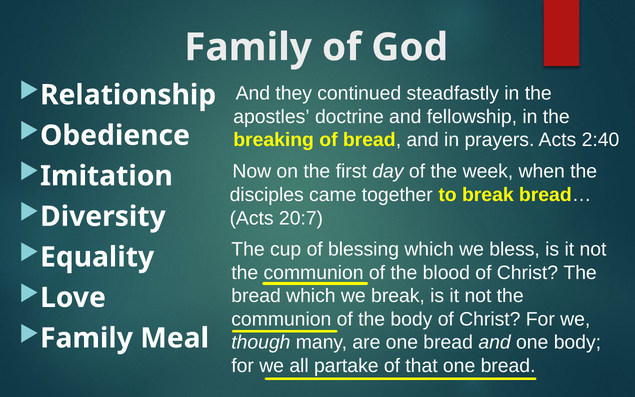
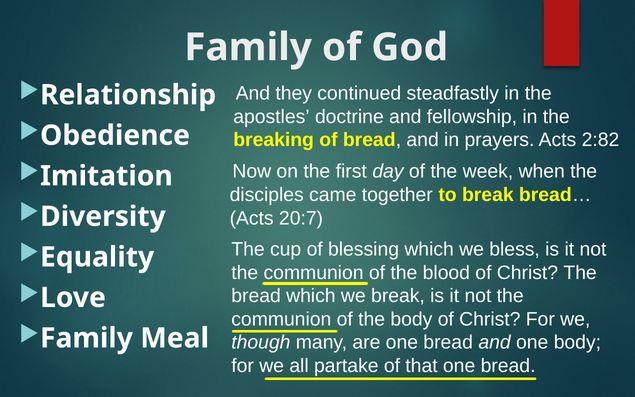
2:40: 2:40 -> 2:82 (601, 140)
